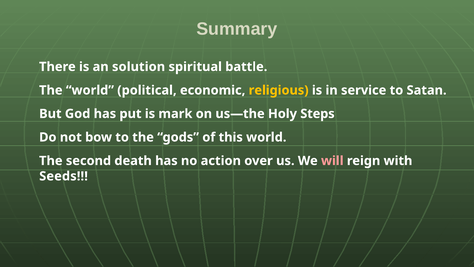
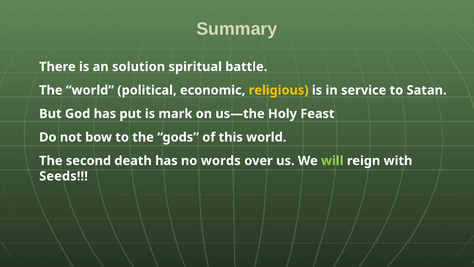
Steps: Steps -> Feast (317, 114)
action: action -> words (221, 161)
will colour: pink -> light green (332, 161)
